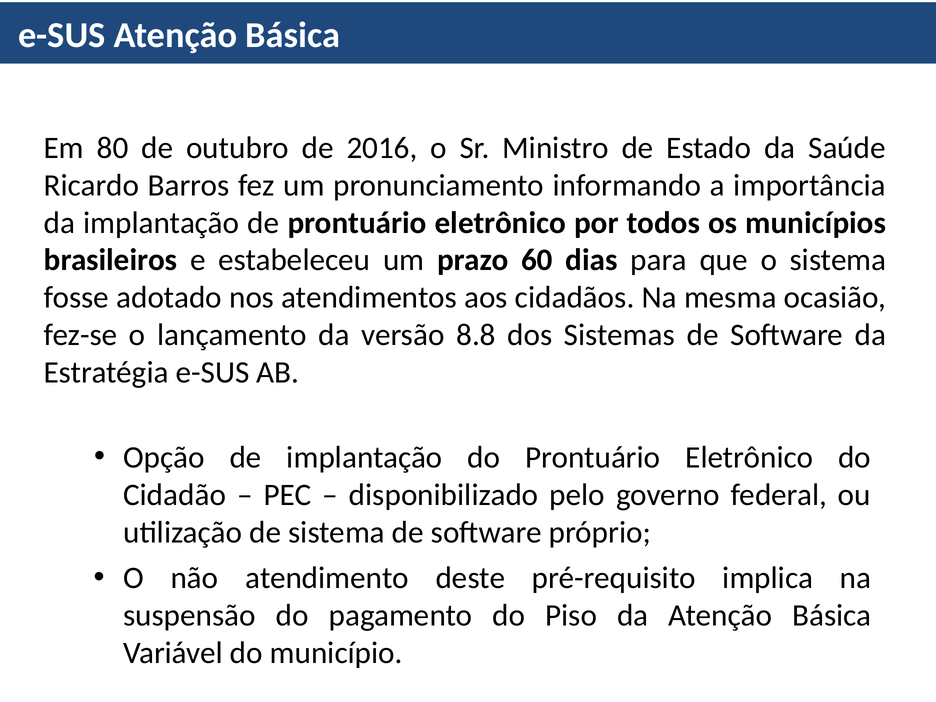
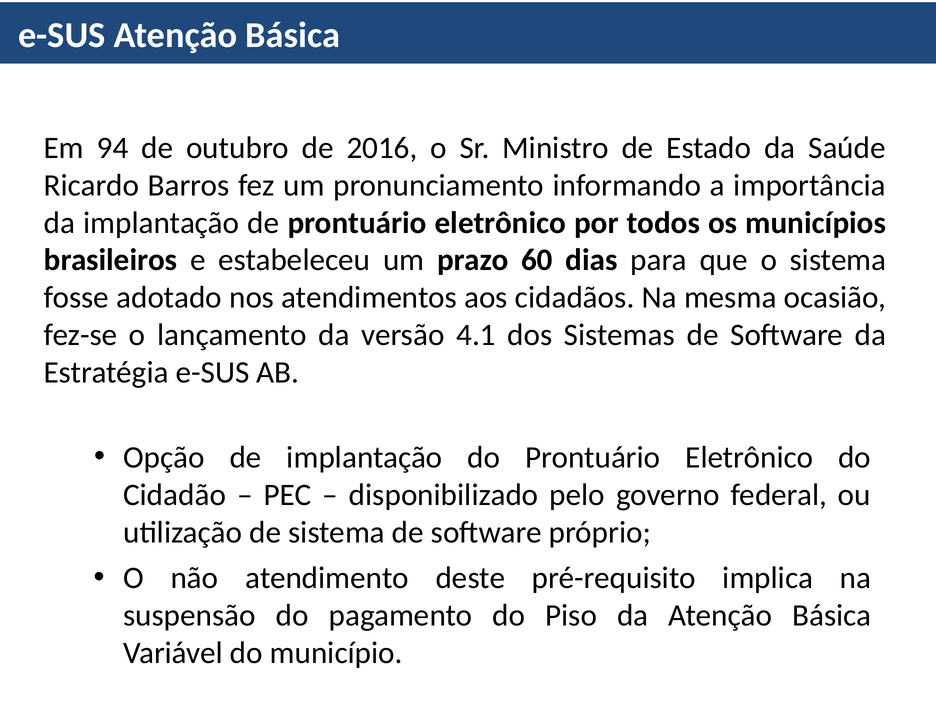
80: 80 -> 94 (113, 148)
8.8: 8.8 -> 4.1 (476, 335)
